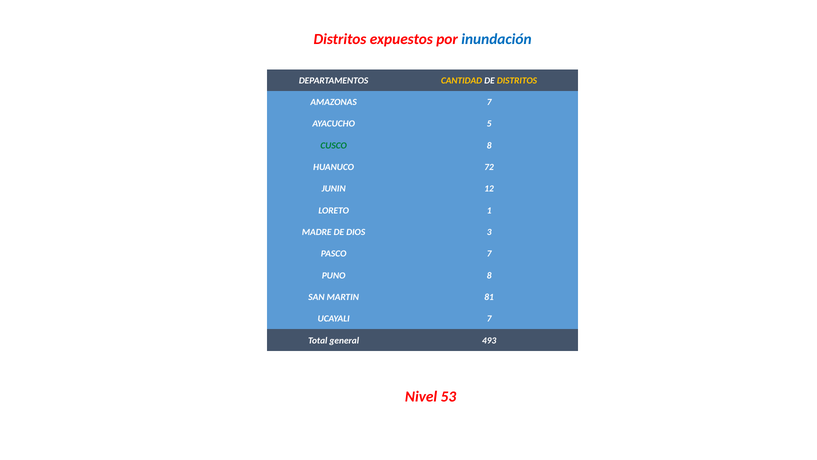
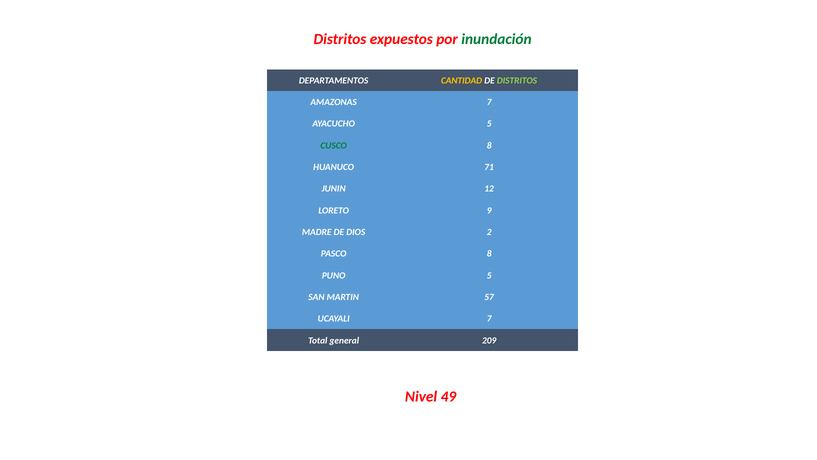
inundación colour: blue -> green (496, 39)
DISTRITOS colour: yellow -> light green (517, 80)
72: 72 -> 71 (489, 167)
1: 1 -> 9 (489, 210)
3: 3 -> 2 (489, 232)
PASCO 7: 7 -> 8 (489, 254)
PUNO 8: 8 -> 5 (489, 275)
81: 81 -> 57 (489, 297)
493: 493 -> 209 (489, 340)
53: 53 -> 49 (448, 397)
